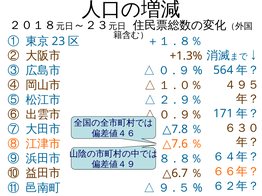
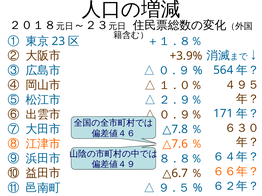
+1.3%: +1.3% -> +3.9% (186, 56)
